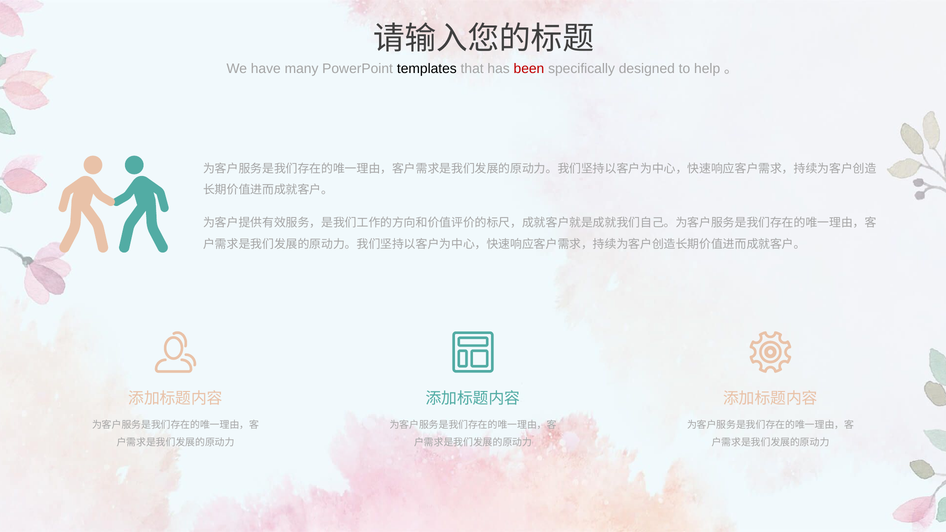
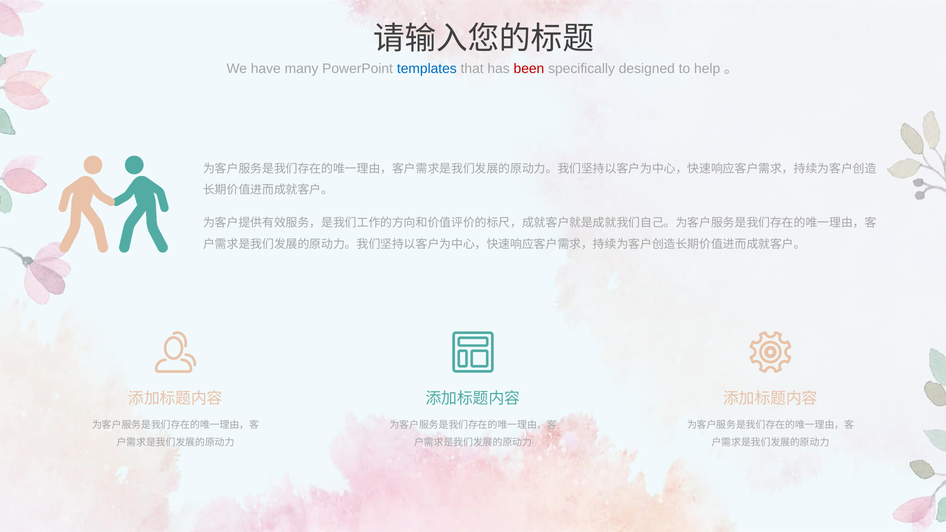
templates colour: black -> blue (427, 69)
